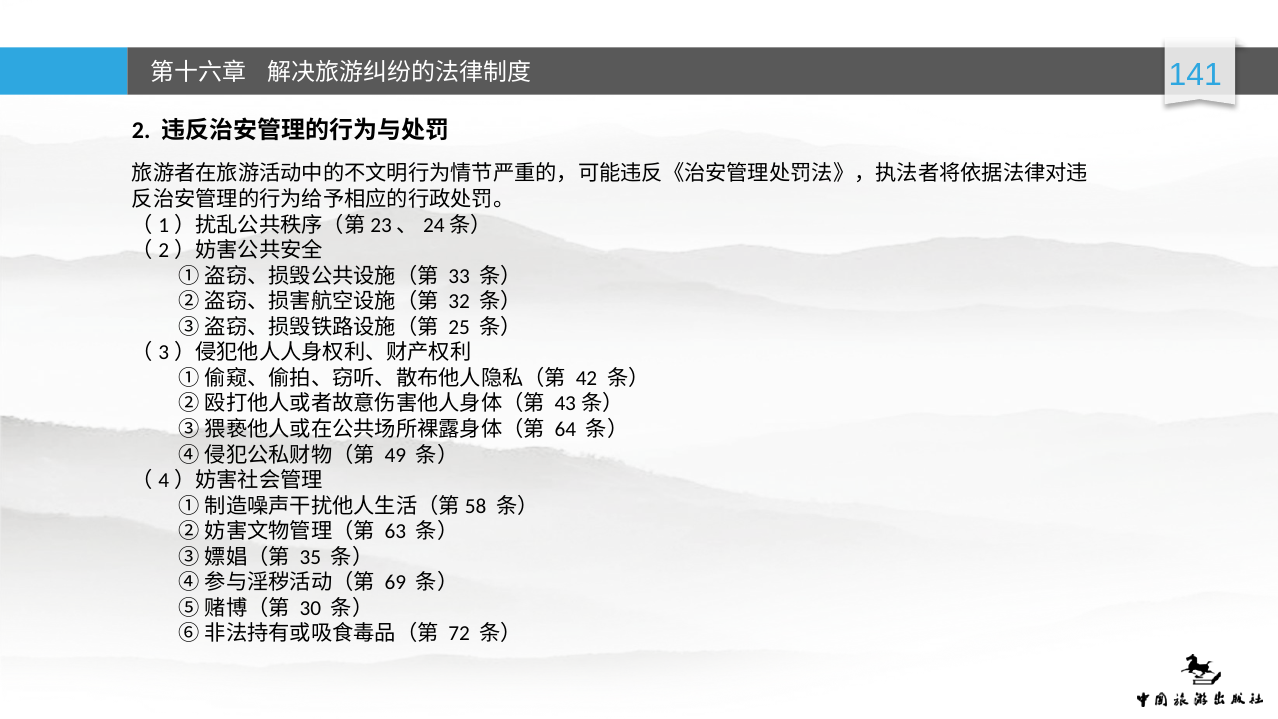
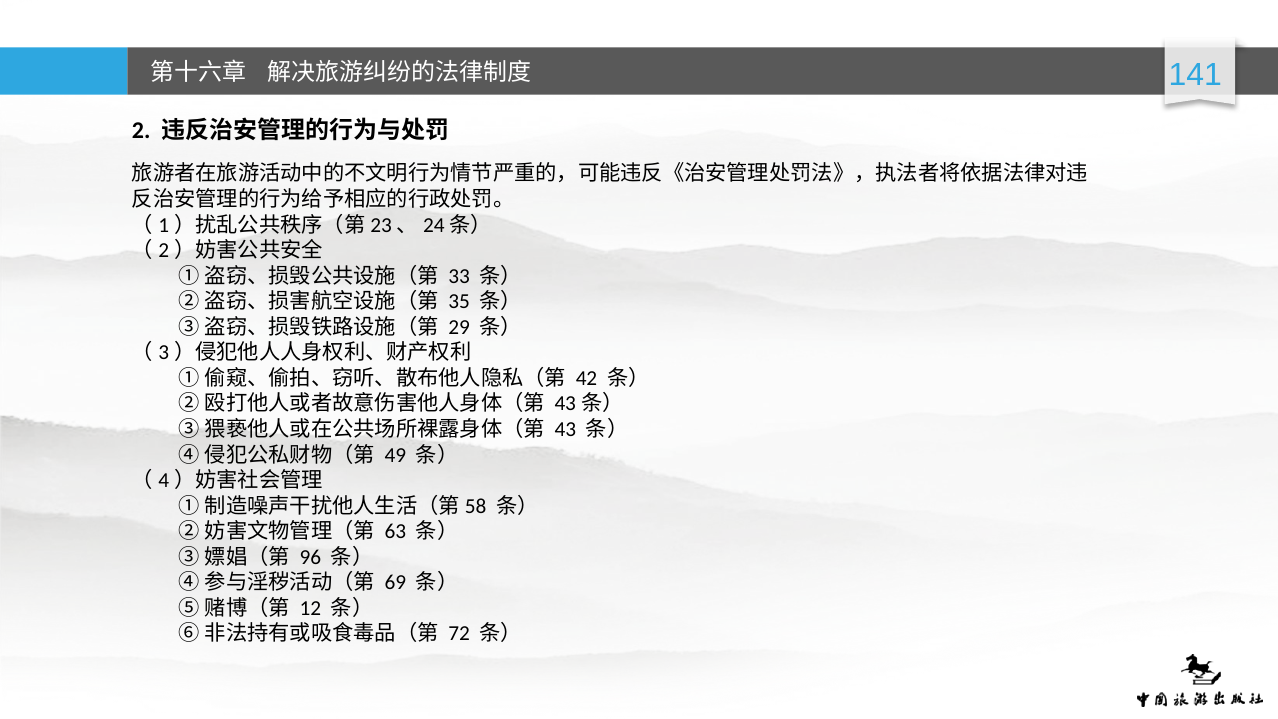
32: 32 -> 35 (459, 302)
25: 25 -> 29 (459, 327)
64: 64 -> 43 (565, 429)
35: 35 -> 96 (310, 557)
30: 30 -> 12 (310, 608)
